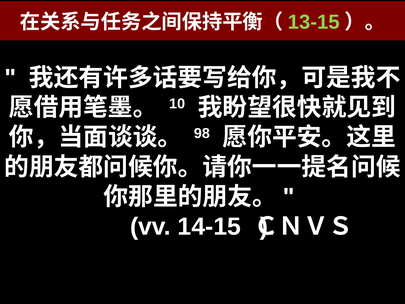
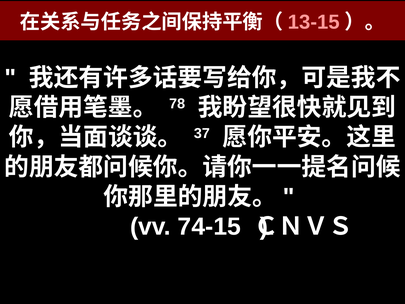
13-15 colour: light green -> pink (314, 22)
10: 10 -> 78 (177, 104)
98: 98 -> 37 (202, 133)
14-15: 14-15 -> 74-15 (209, 226)
